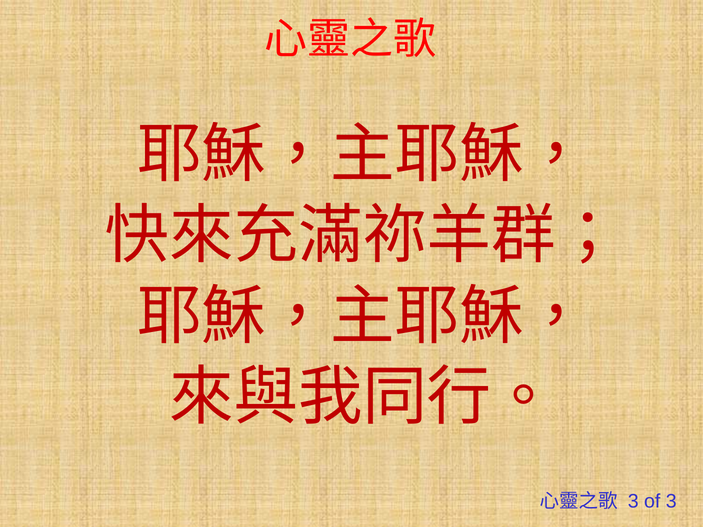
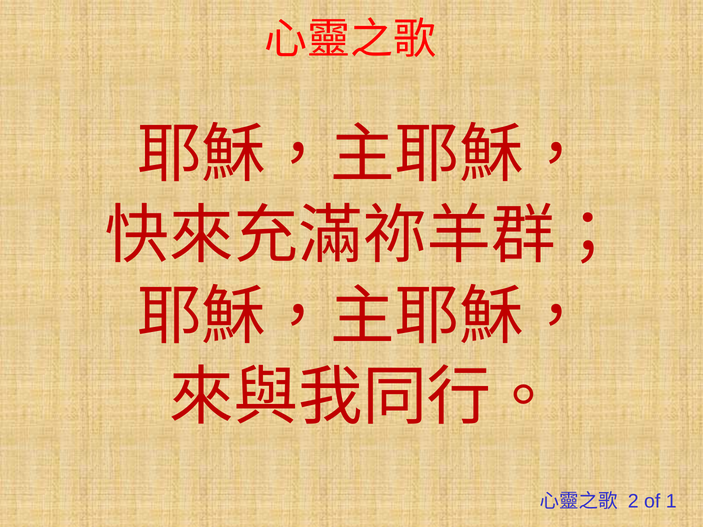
3: 3 -> 2 (633, 502)
of 3: 3 -> 1 (671, 502)
